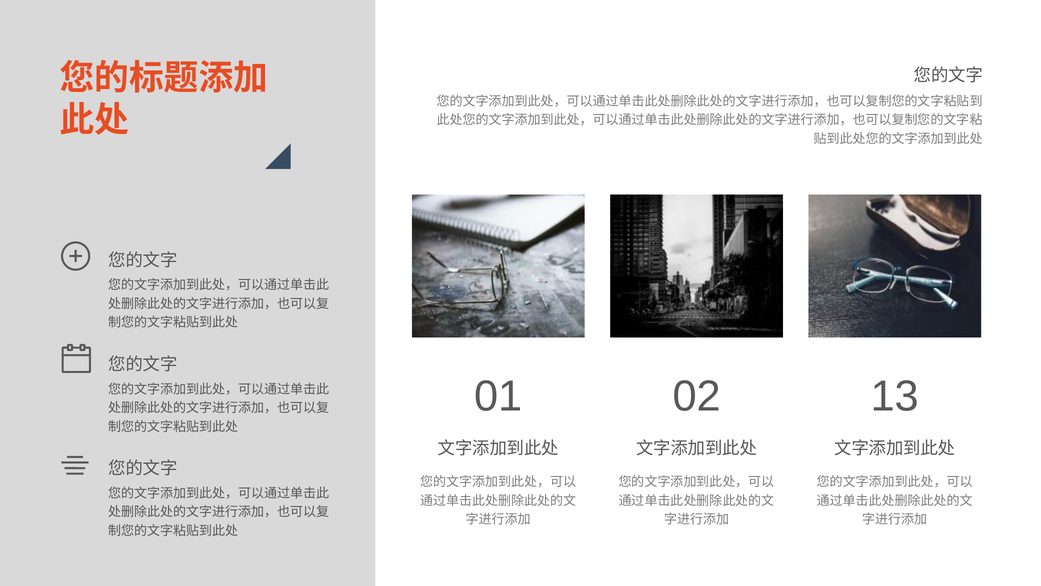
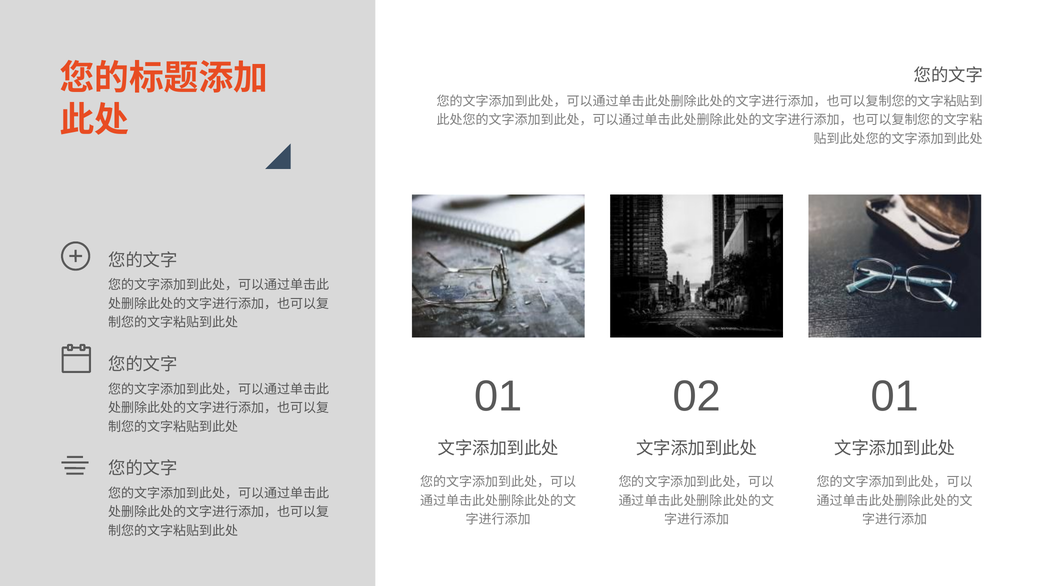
02 13: 13 -> 01 (895, 396)
